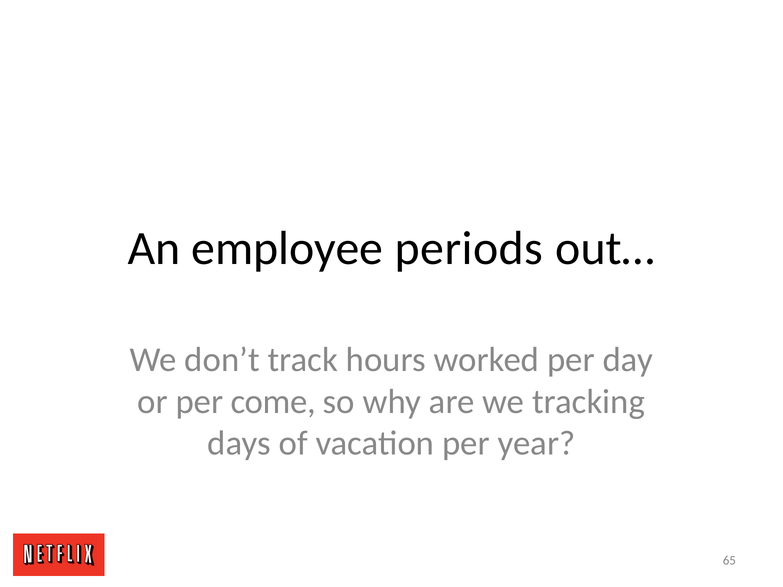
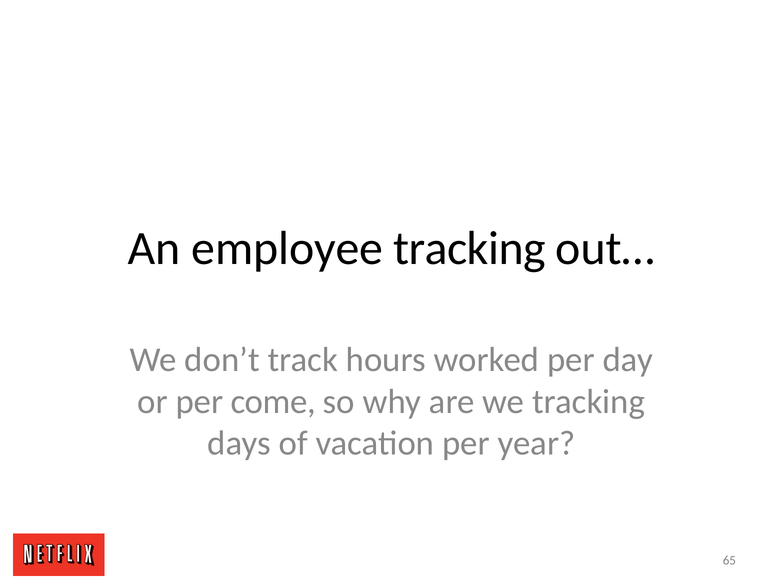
employee periods: periods -> tracking (469, 249)
